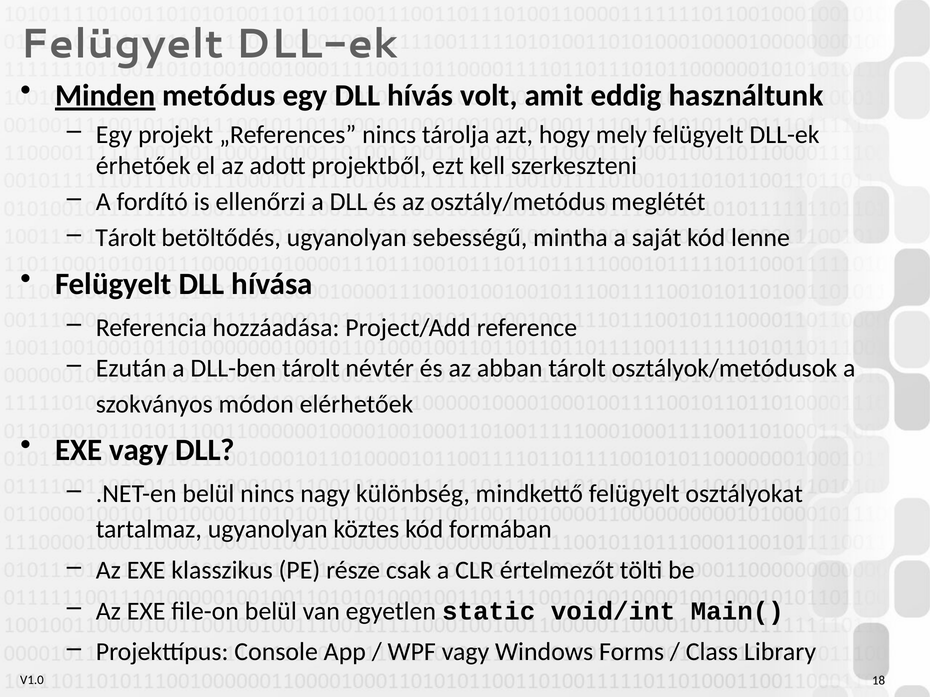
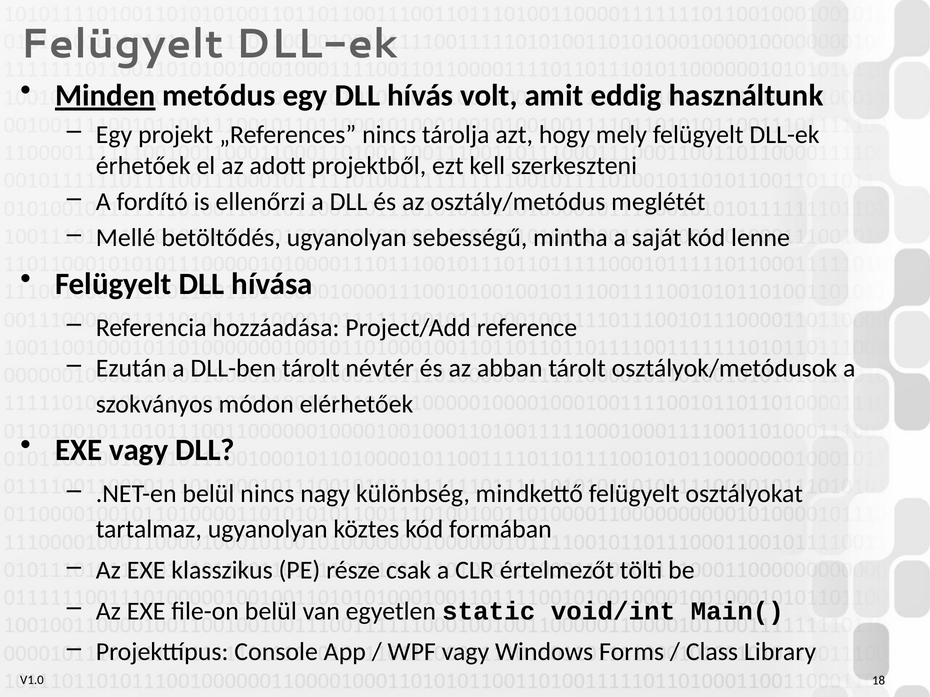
Tárolt: Tárolt -> Mellé (126, 238)
